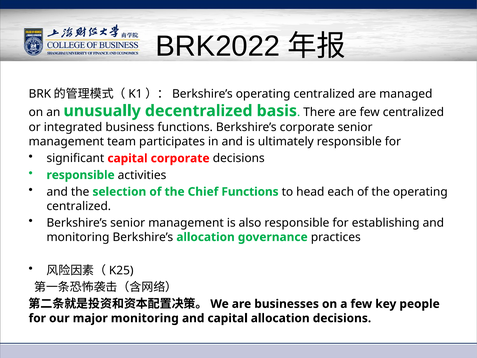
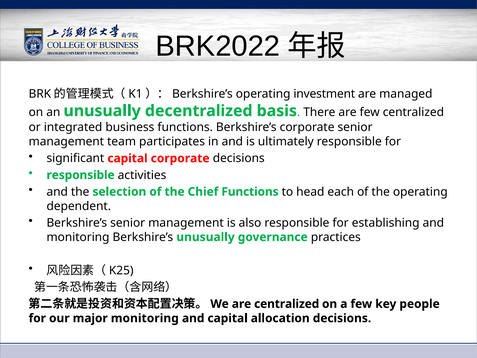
centralized: centralized -> investment (324, 94)
centralized: centralized -> dependent (79, 206)
Berkshire’s allocation: allocation -> unusually (206, 237)
are businesses: businesses -> centralized (287, 304)
